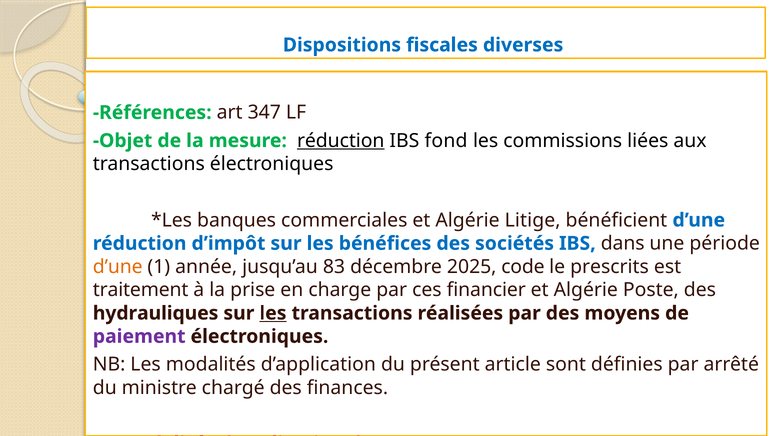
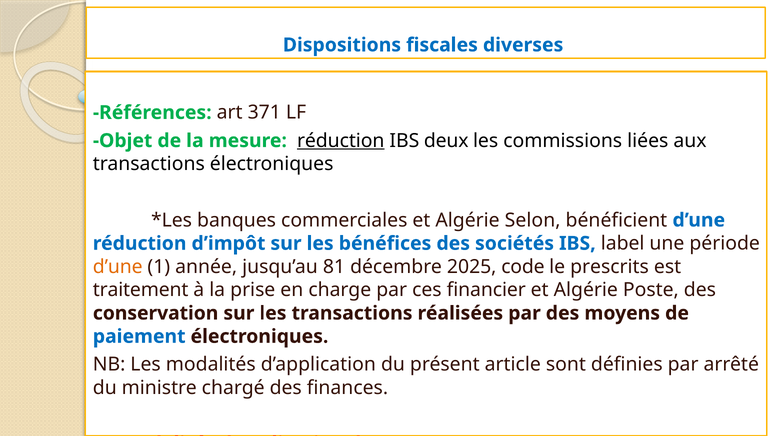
347: 347 -> 371 (264, 113)
fond: fond -> deux (446, 141)
Litige: Litige -> Selon (533, 220)
dans: dans -> label (623, 244)
83: 83 -> 81 (334, 267)
hydrauliques: hydrauliques -> conservation (156, 314)
les underline: present -> none (273, 314)
paiement colour: purple -> blue (139, 337)
